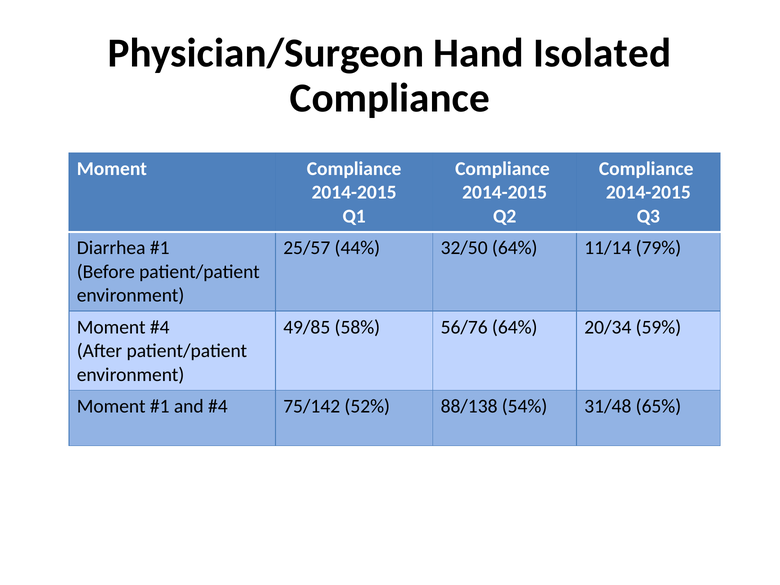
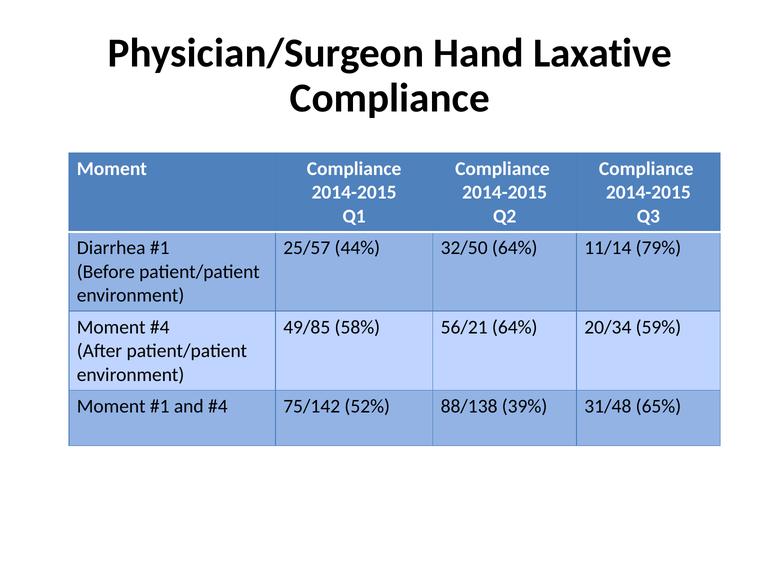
Isolated: Isolated -> Laxative (603, 53)
56/76: 56/76 -> 56/21 (464, 327)
54%: 54% -> 39% (525, 406)
